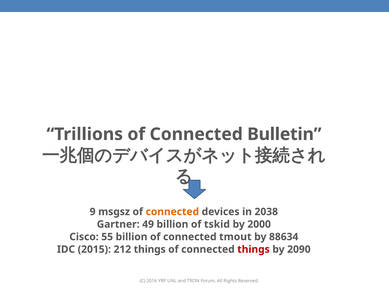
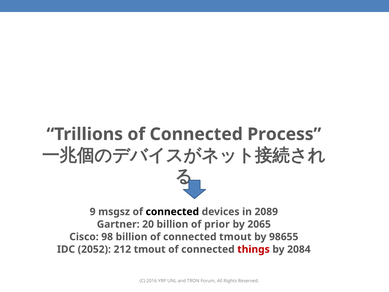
Bulletin: Bulletin -> Process (284, 134)
connected colour: orange -> black (172, 212)
2038: 2038 -> 2089 (266, 212)
49: 49 -> 20 (148, 224)
tskid: tskid -> prior (217, 224)
2000: 2000 -> 2065 (259, 224)
55: 55 -> 98 (107, 237)
88634: 88634 -> 98655 (284, 237)
2015: 2015 -> 2052 (94, 249)
212 things: things -> tmout (150, 249)
2090: 2090 -> 2084 (299, 249)
